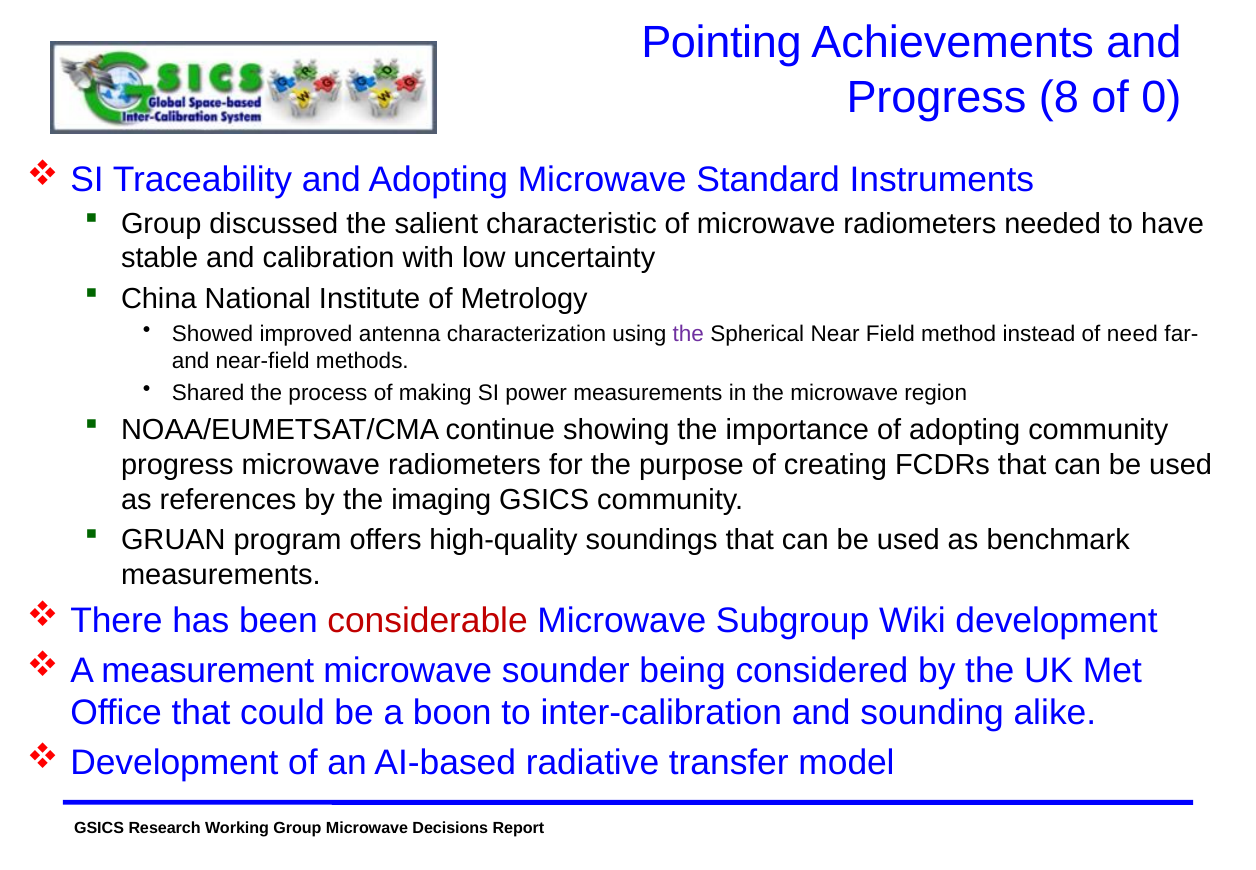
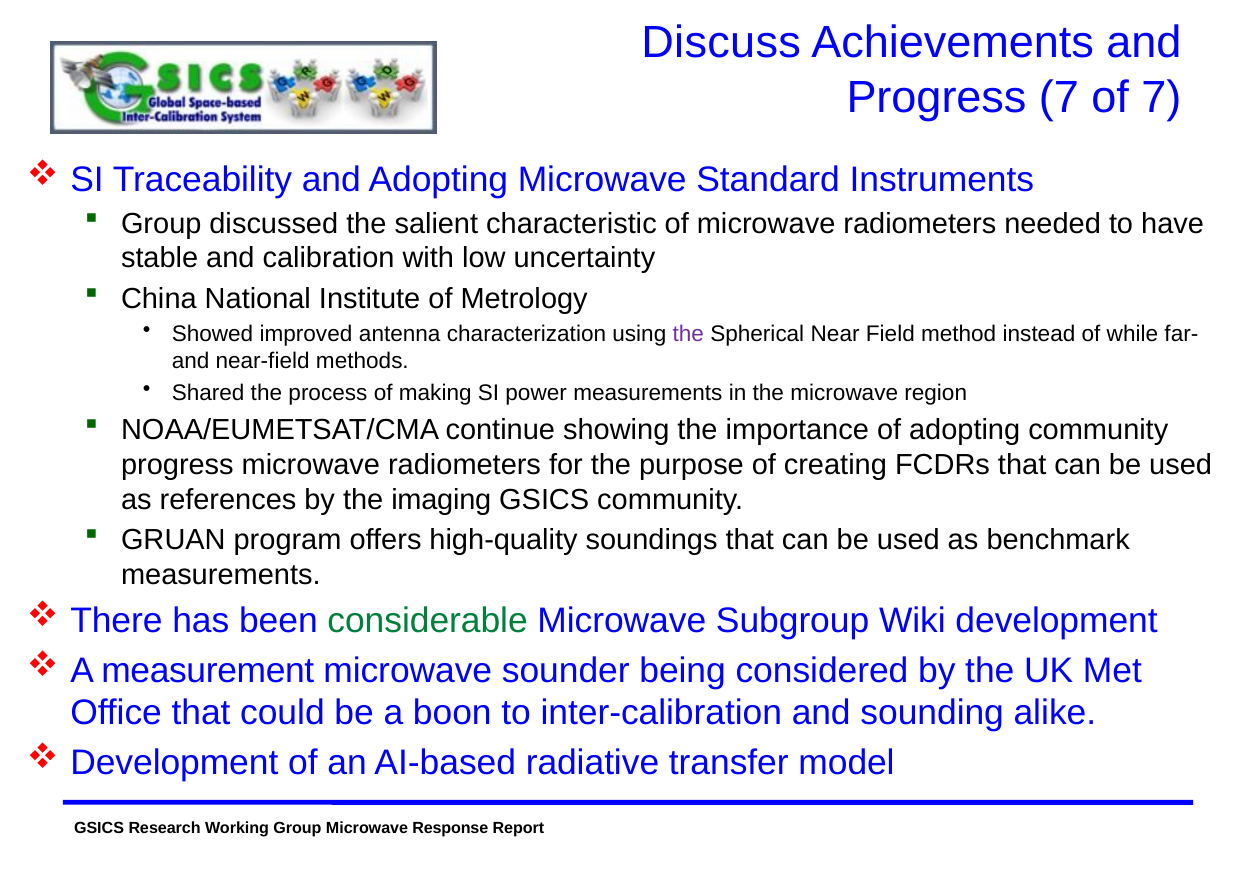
Pointing: Pointing -> Discuss (721, 42)
Progress 8: 8 -> 7 (1059, 98)
of 0: 0 -> 7 (1161, 98)
need: need -> while (1132, 334)
considerable colour: red -> green (428, 621)
Decisions: Decisions -> Response (450, 828)
